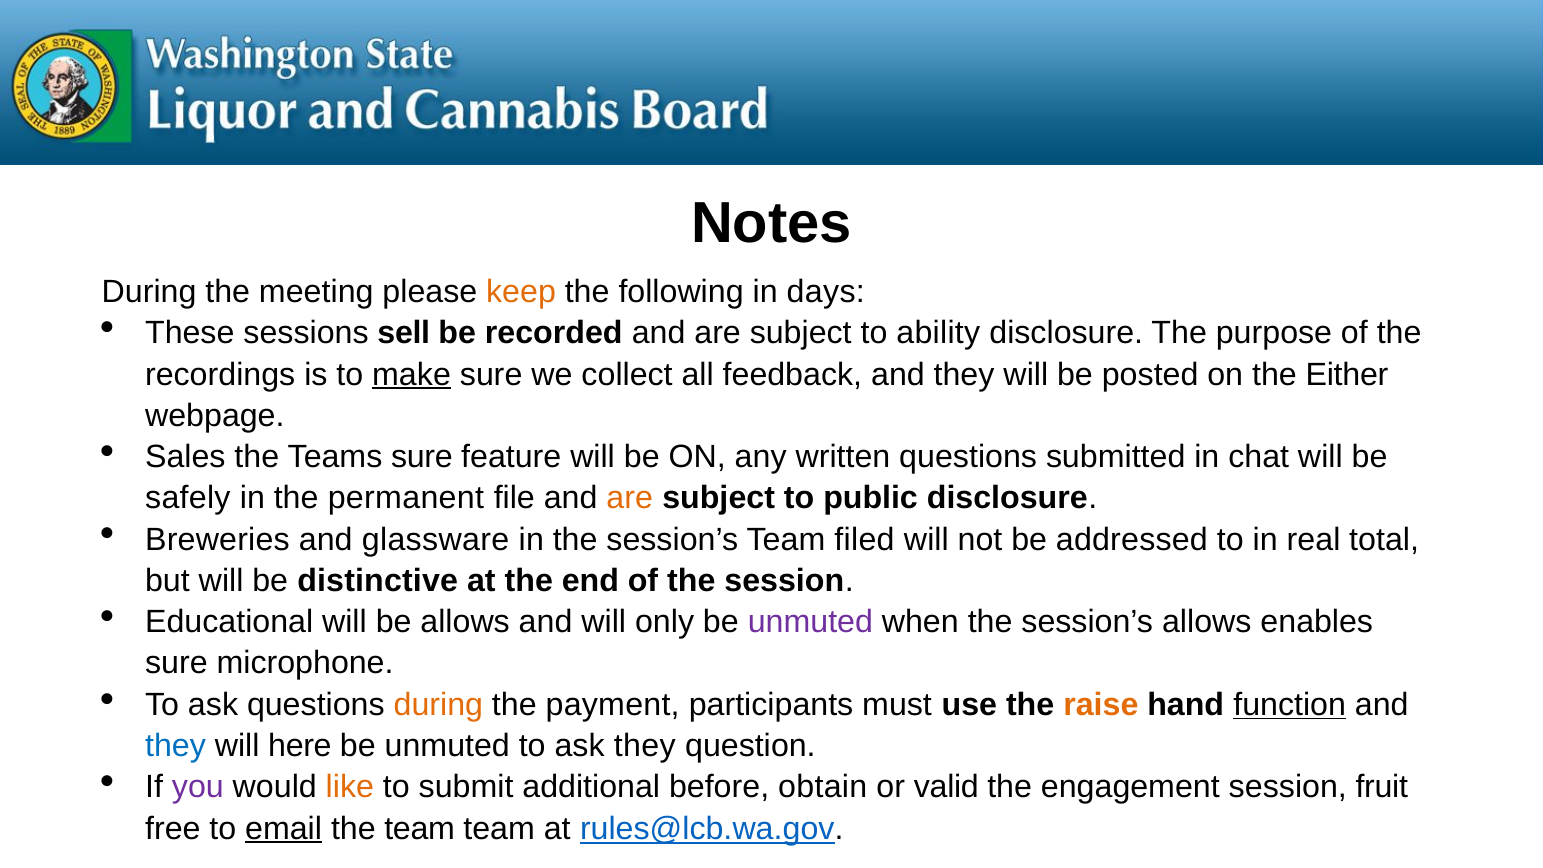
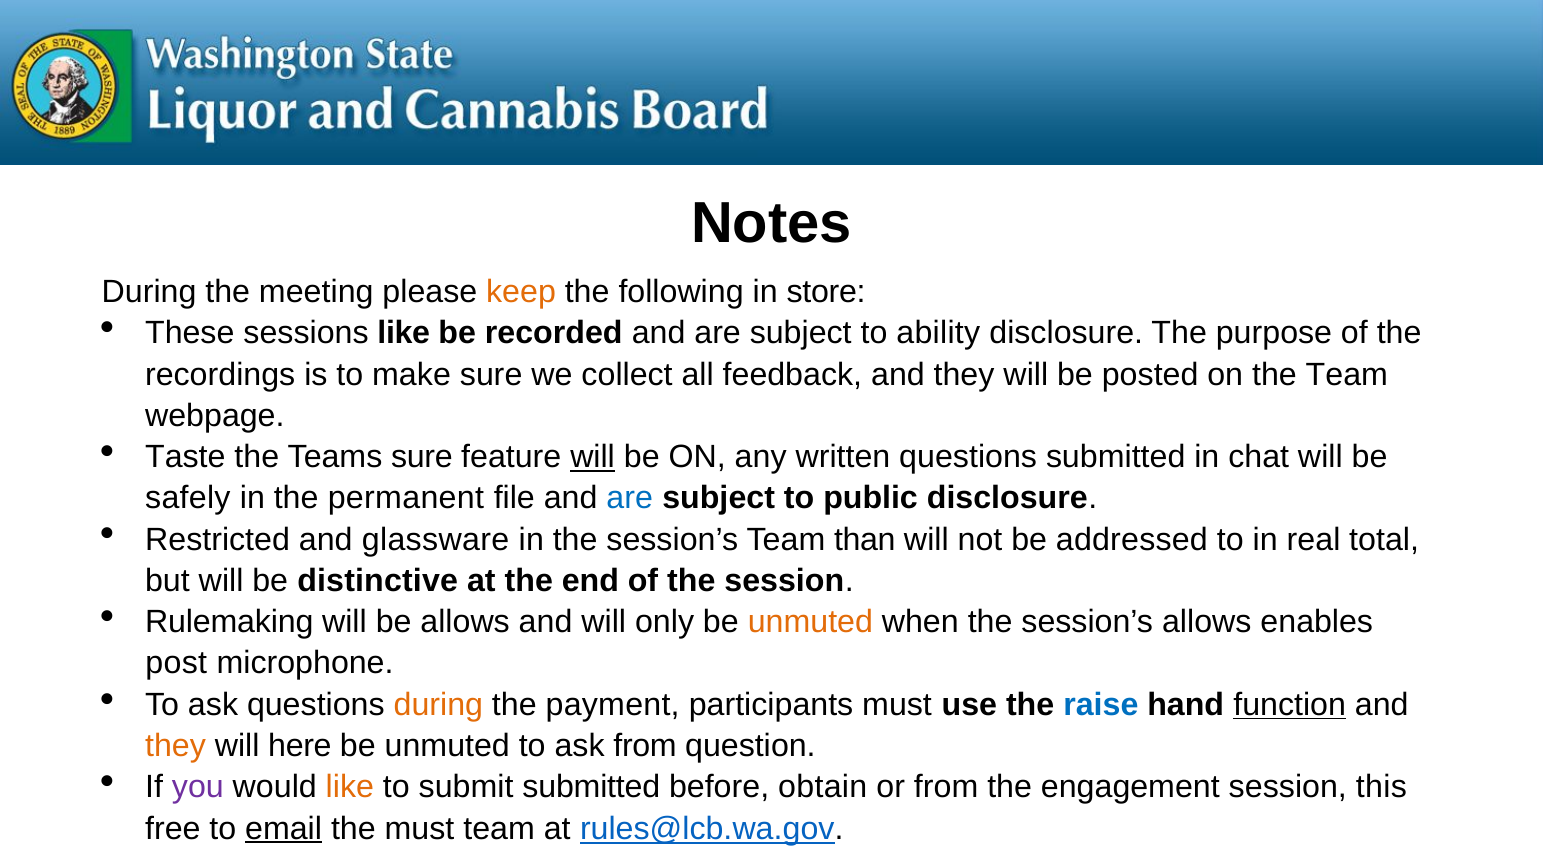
days: days -> store (826, 292)
sessions sell: sell -> like (404, 333)
make underline: present -> none (412, 374)
the Either: Either -> Team (1347, 374)
Sales: Sales -> Taste (185, 457)
will underline: none -> present (593, 457)
are colour: orange -> blue (630, 498)
Breweries: Breweries -> Restricted (218, 539)
filed: filed -> than (865, 539)
Educational: Educational -> Rulemaking (229, 622)
unmuted colour: purple -> orange (810, 622)
sure: sure -> post (176, 663)
raise colour: orange -> blue (1101, 705)
they colour: blue -> orange (176, 746)
ask they: they -> from (645, 746)
submit additional: additional -> submitted (591, 787)
or valid: valid -> from (946, 787)
fruit: fruit -> this (1381, 787)
the team: team -> must (419, 828)
